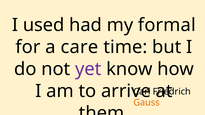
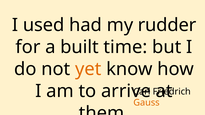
formal: formal -> rudder (167, 25)
care: care -> built (80, 47)
yet colour: purple -> orange (88, 69)
